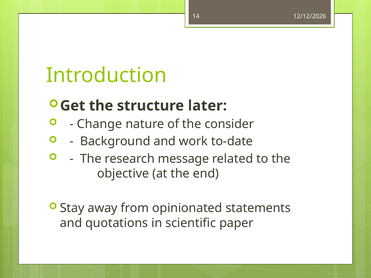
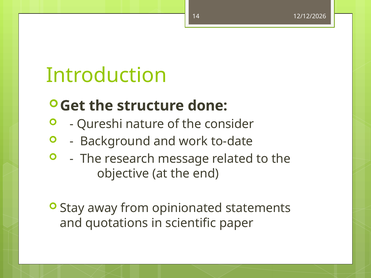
later: later -> done (208, 106)
Change: Change -> Qureshi (100, 124)
